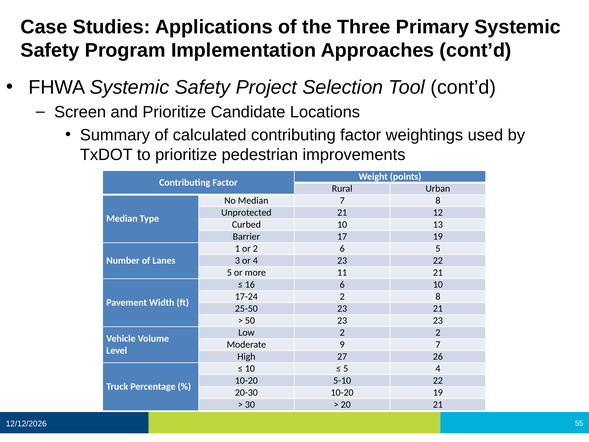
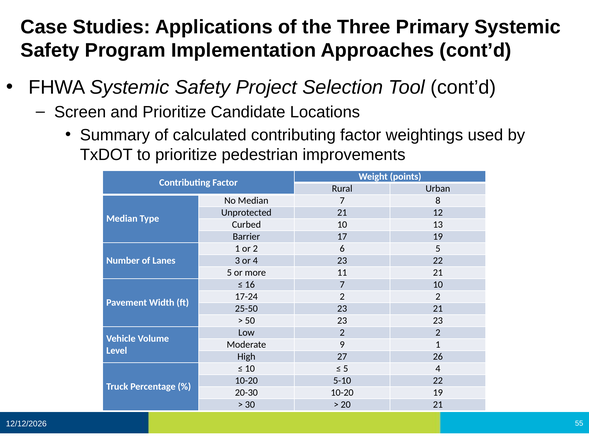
16 6: 6 -> 7 (342, 284)
17-24 2 8: 8 -> 2 (438, 296)
9 7: 7 -> 1 (438, 344)
